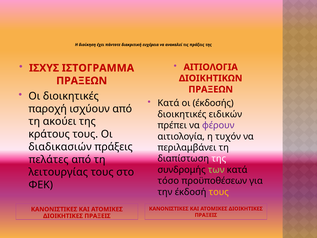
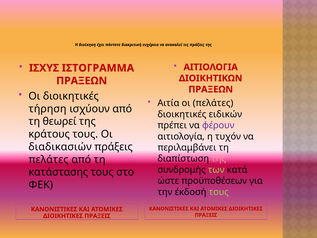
Κατά: Κατά -> Αιτία (168, 103)
οι έκδοσής: έκδοσής -> πελάτες (213, 103)
παροχή: παροχή -> τήρηση (48, 109)
ακούει: ακούει -> θεωρεί (60, 121)
της colour: white -> pink (219, 159)
λειτουργίας: λειτουργίας -> κατάστασης (58, 172)
τόσο: τόσο -> ώστε (168, 181)
τους colour: yellow -> light green (219, 192)
